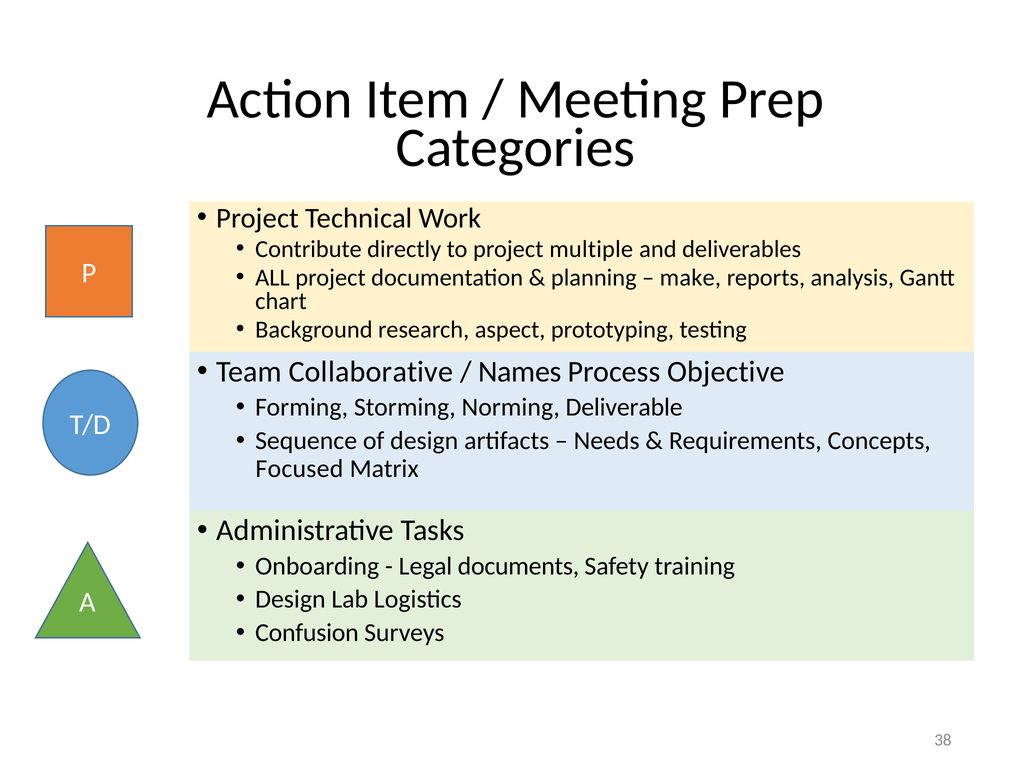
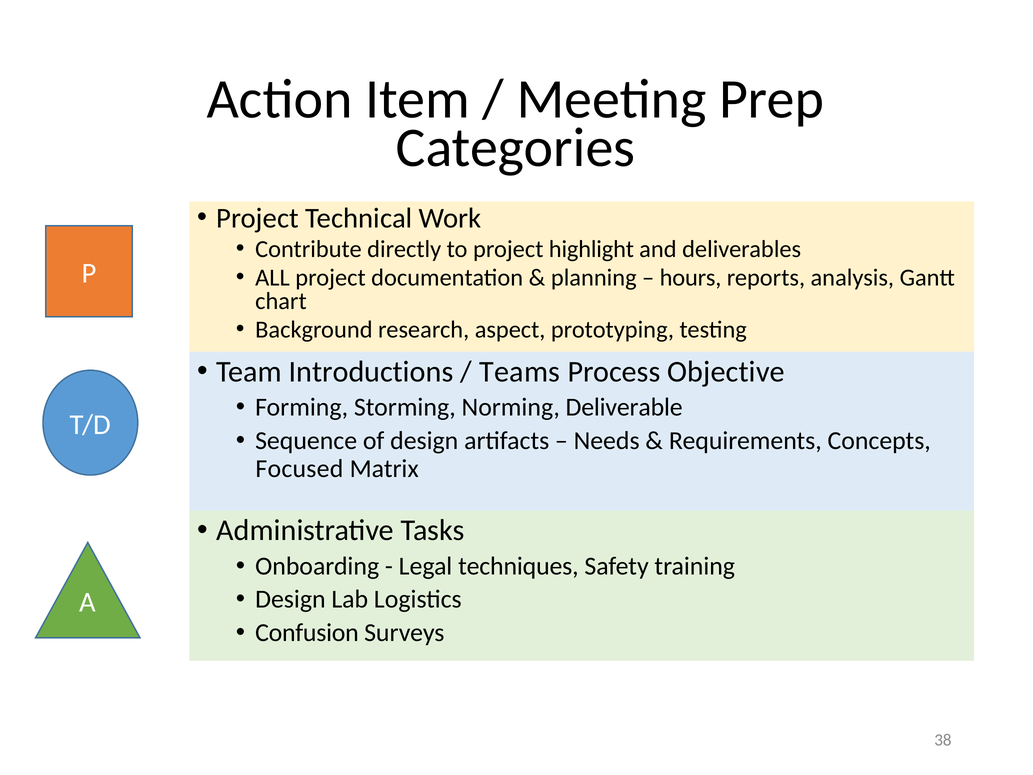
multiple: multiple -> highlight (591, 249)
make: make -> hours (691, 277)
Collaborative: Collaborative -> Introductions (371, 372)
Names: Names -> Teams (520, 372)
documents: documents -> techniques (518, 566)
